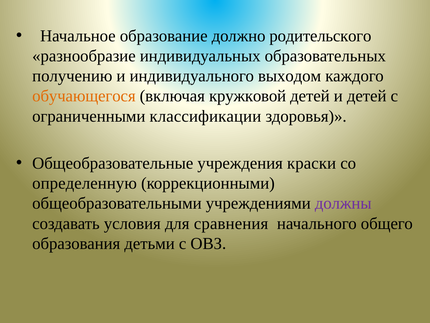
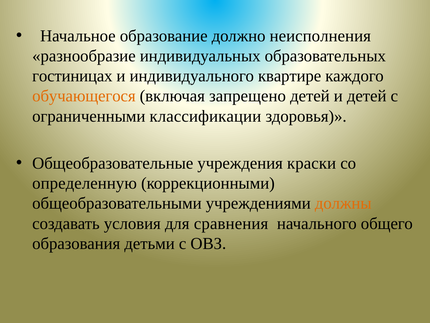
родительского: родительского -> неисполнения (320, 36)
получению: получению -> гостиницах (72, 76)
выходом: выходом -> квартире (290, 76)
кружковой: кружковой -> запрещено (248, 96)
должны colour: purple -> orange (343, 203)
